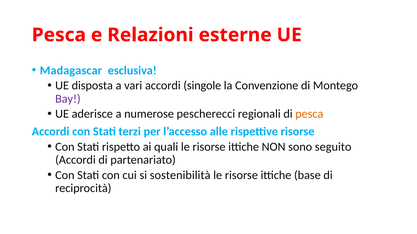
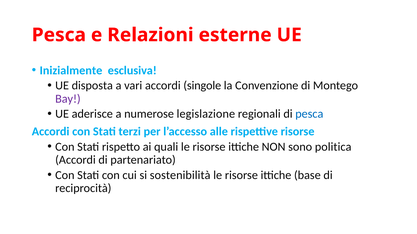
Madagascar: Madagascar -> Inizialmente (71, 71)
pescherecci: pescherecci -> legislazione (206, 114)
pesca colour: orange -> blue (309, 114)
seguito: seguito -> politica (333, 147)
